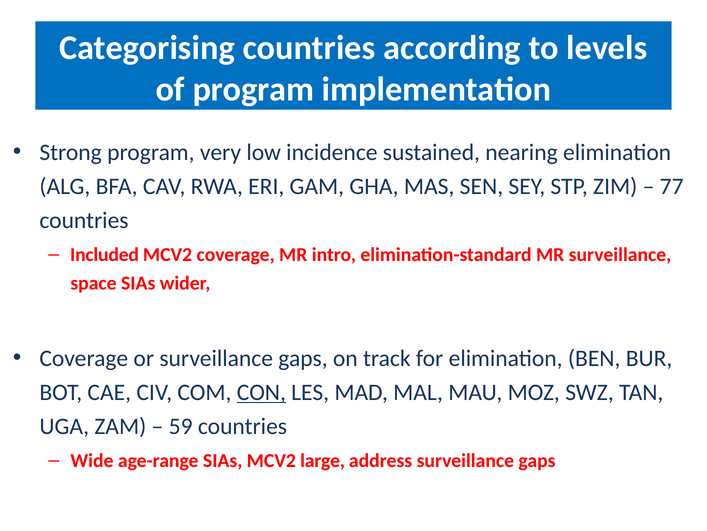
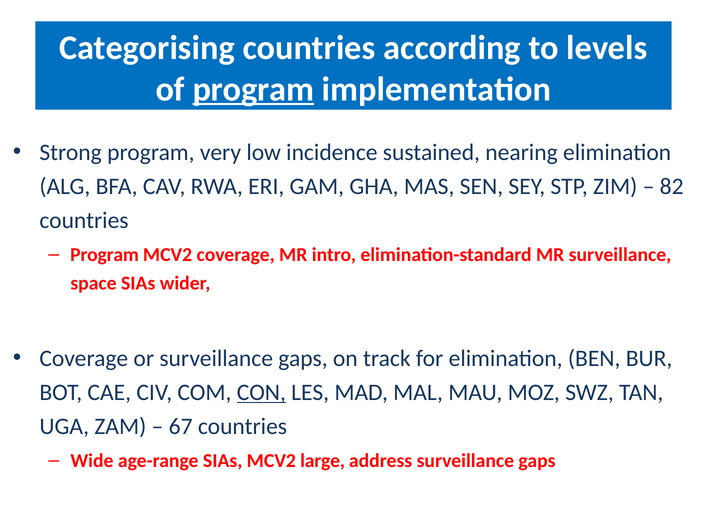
program underline: none -> present (253, 89)
77: 77 -> 82 (672, 186)
Included: Included -> Program (105, 254)
59: 59 -> 67 (181, 426)
